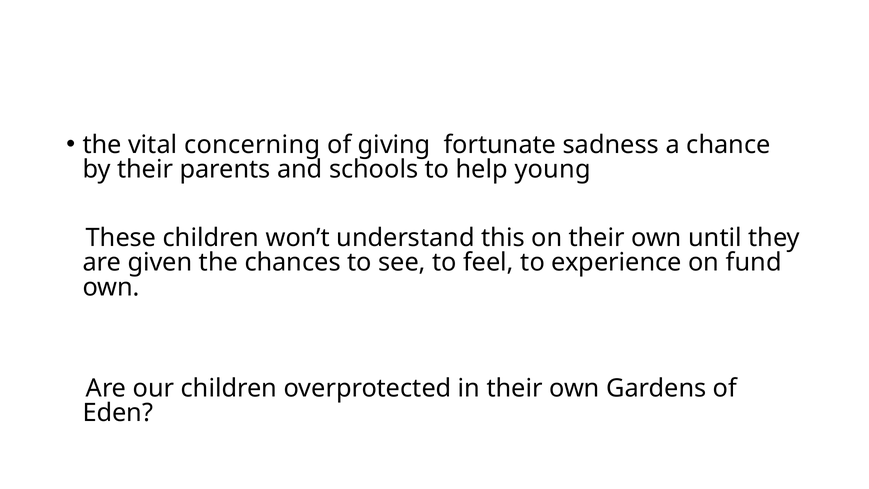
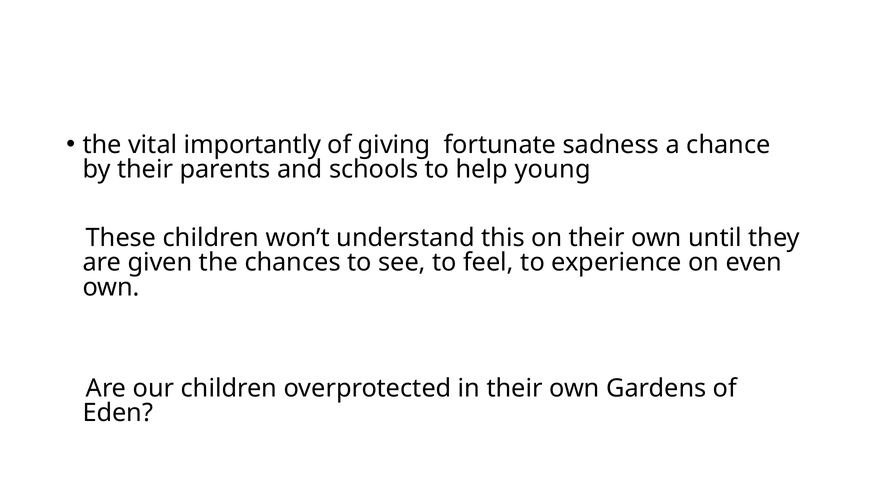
concerning: concerning -> importantly (252, 145)
fund: fund -> even (754, 262)
